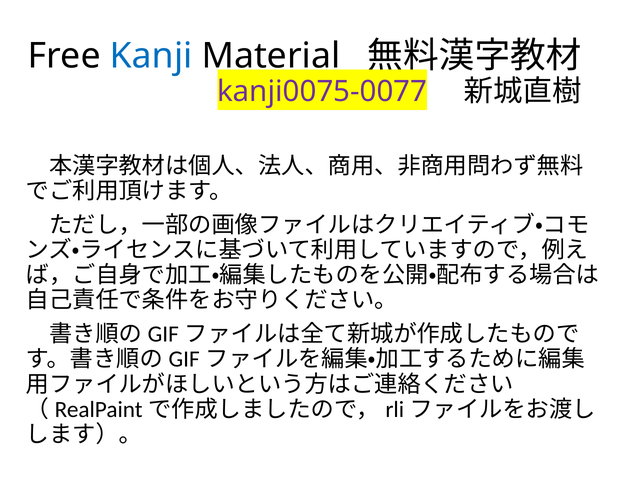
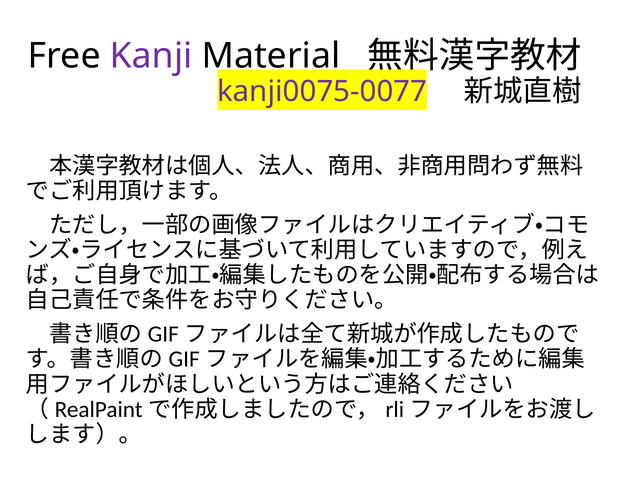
Kanji colour: blue -> purple (151, 56)
